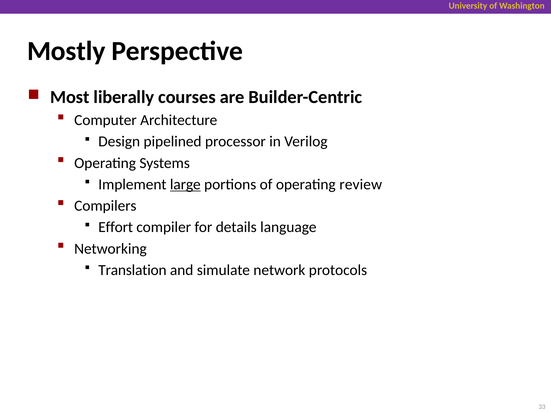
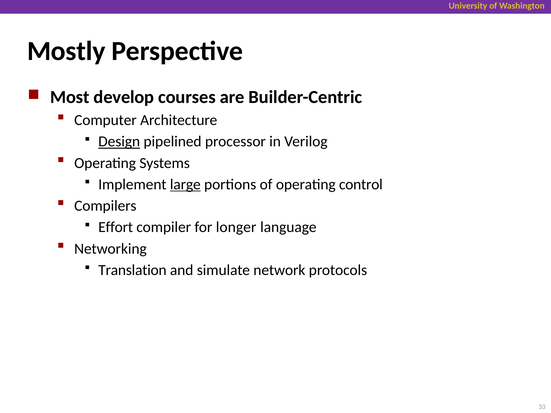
liberally: liberally -> develop (124, 97)
Design underline: none -> present (119, 142)
review: review -> control (361, 184)
details: details -> longer (236, 227)
